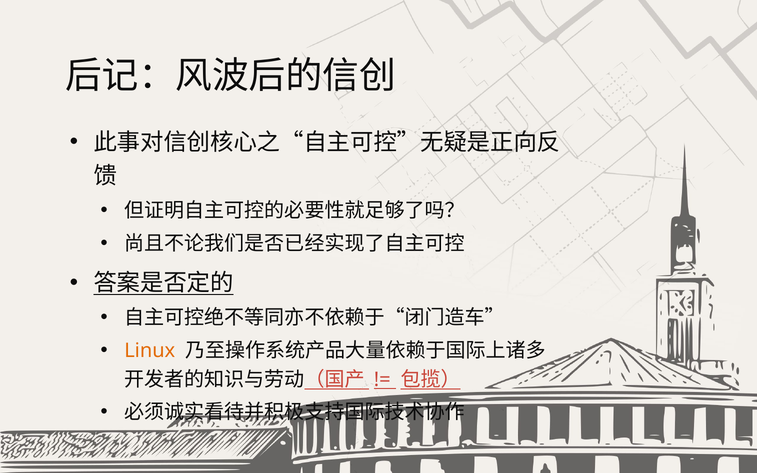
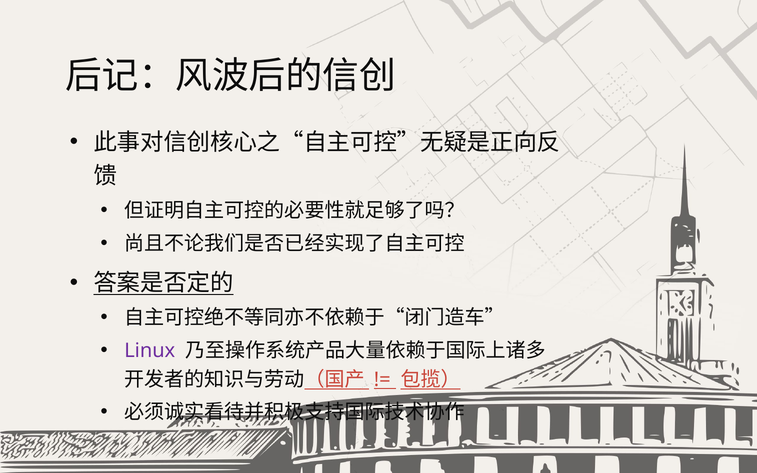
Linux colour: orange -> purple (150, 351)
